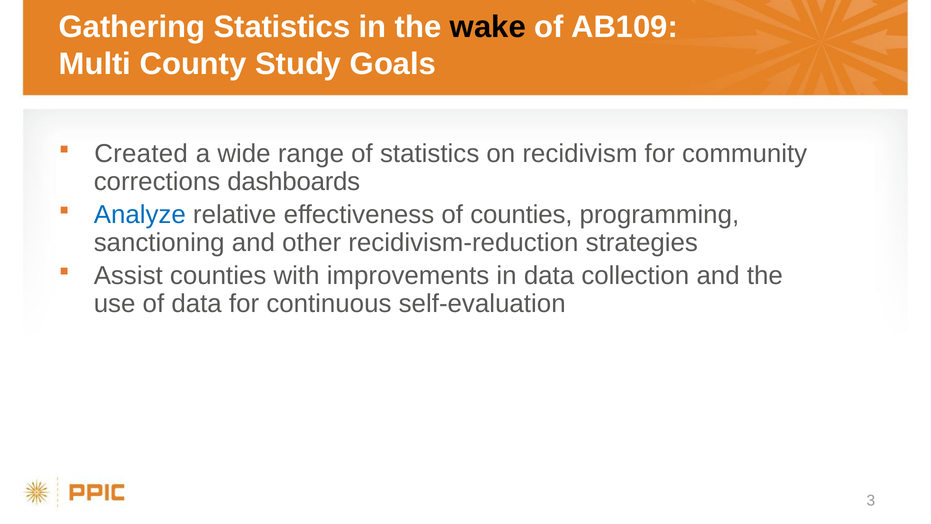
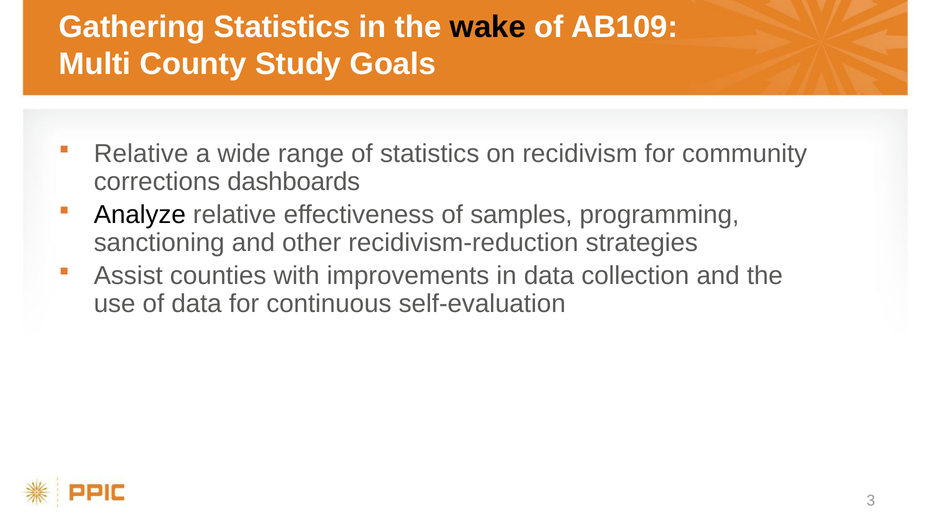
Created: Created -> Relative (141, 153)
Analyze colour: blue -> black (140, 214)
of counties: counties -> samples (521, 214)
